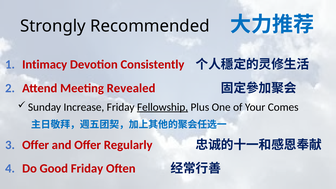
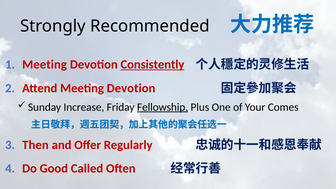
Intimacy: Intimacy -> Meeting (45, 64)
Consistently underline: none -> present (152, 64)
Attend Meeting Revealed: Revealed -> Devotion (131, 88)
Offer: Offer -> Then (35, 145)
Good Friday: Friday -> Called (87, 169)
